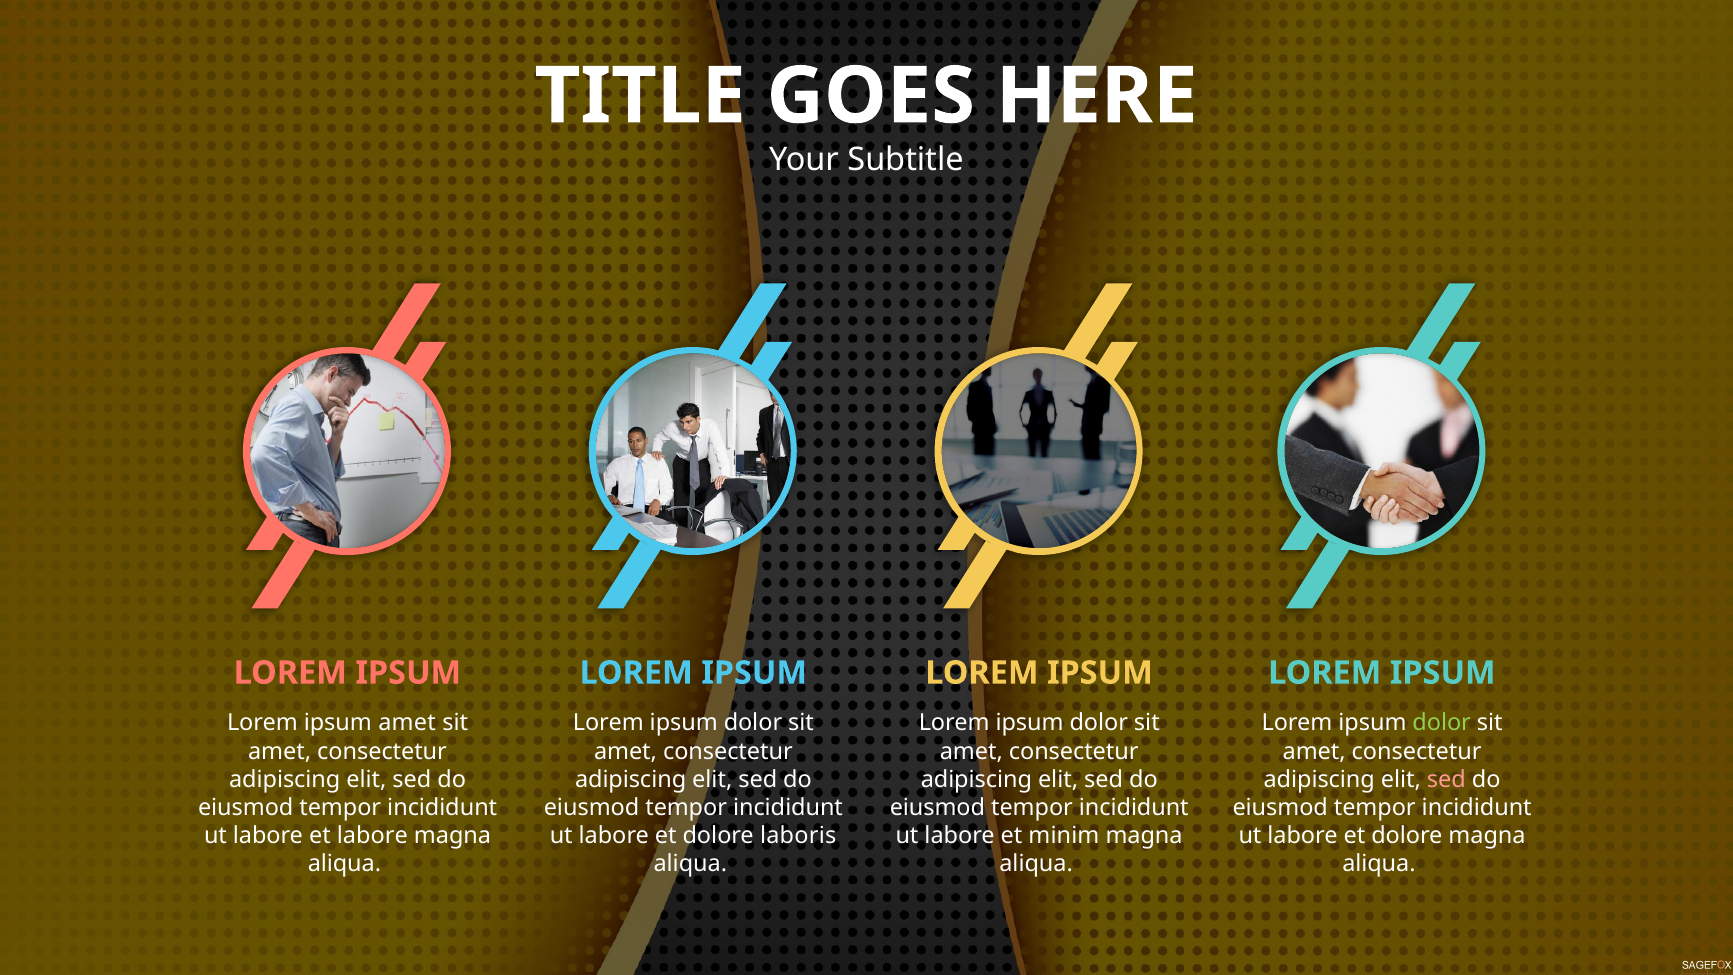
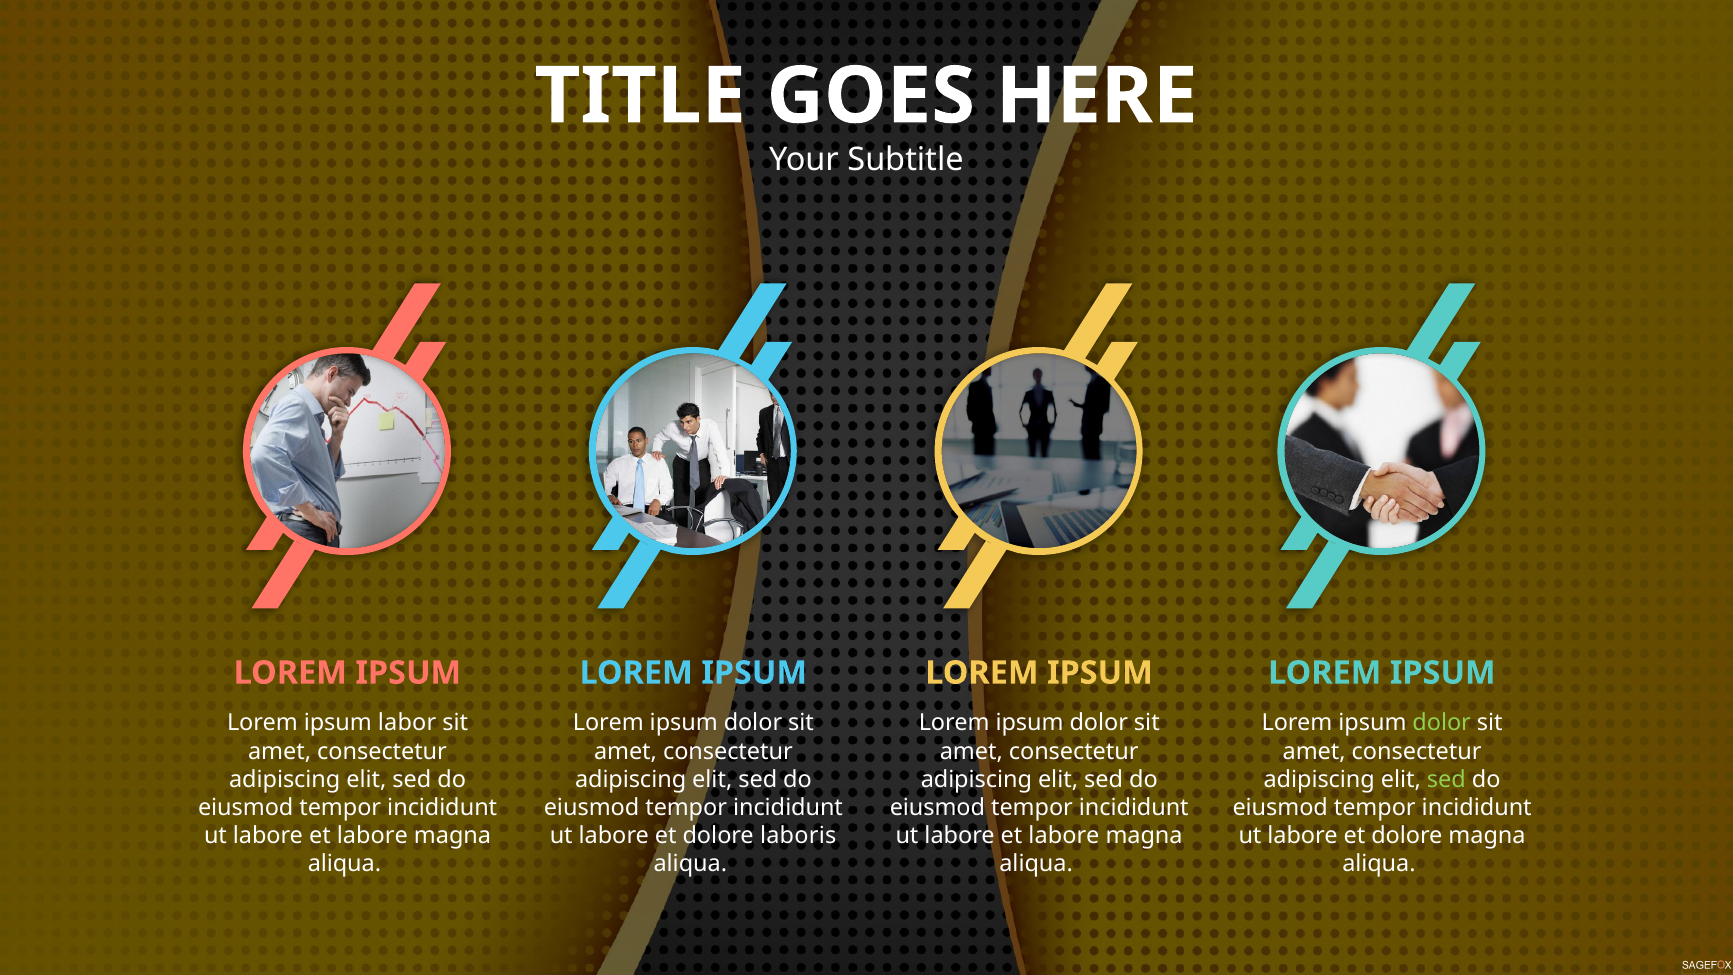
ipsum amet: amet -> labor (407, 723)
sed colour: pink -> light green (1446, 779)
minim: minim -> labore (1064, 836)
